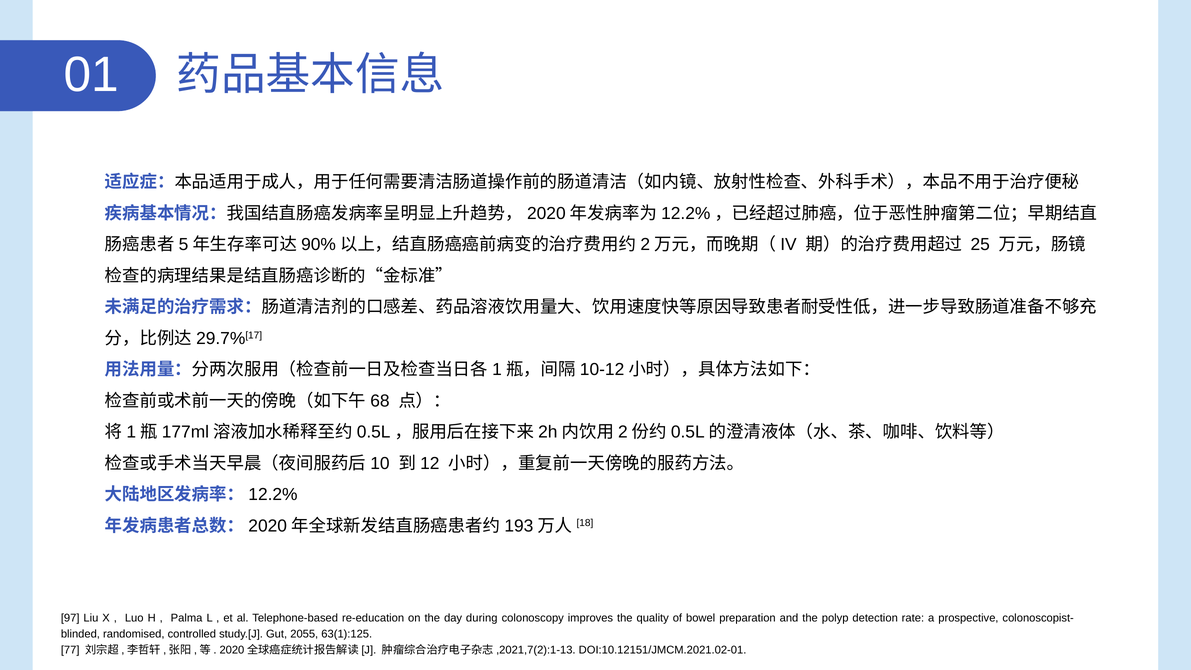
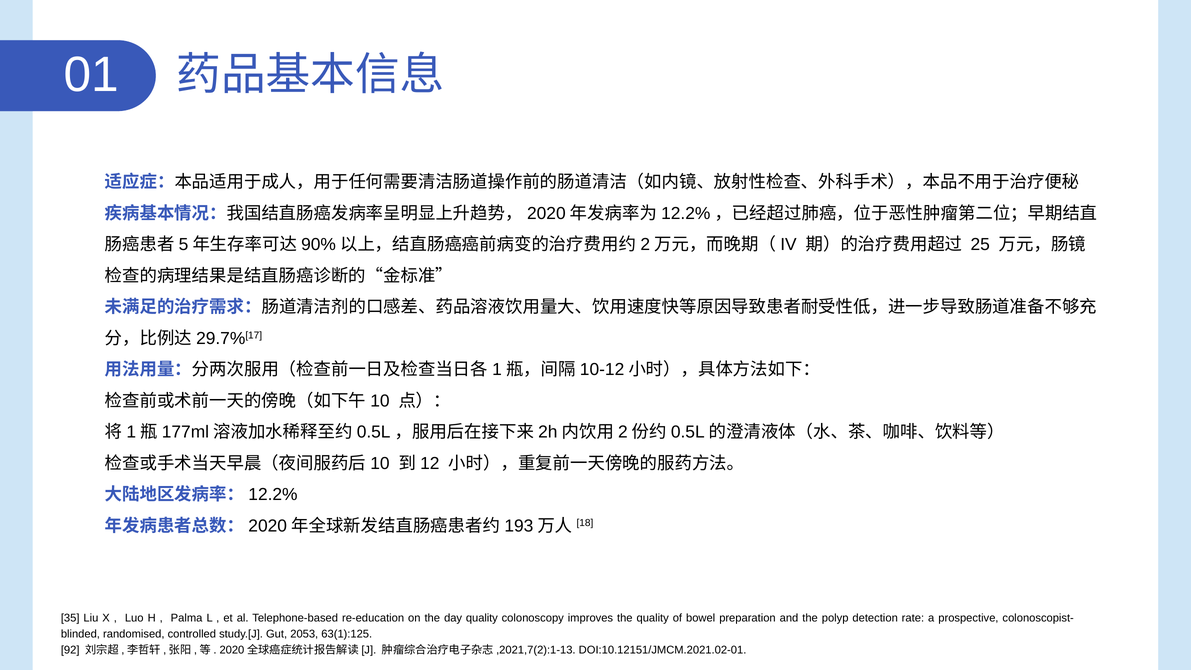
68: 68 -> 10 (380, 401)
97: 97 -> 35 (70, 618)
day during: during -> quality (482, 618)
2055: 2055 -> 2053 (304, 634)
77: 77 -> 92 (70, 650)
